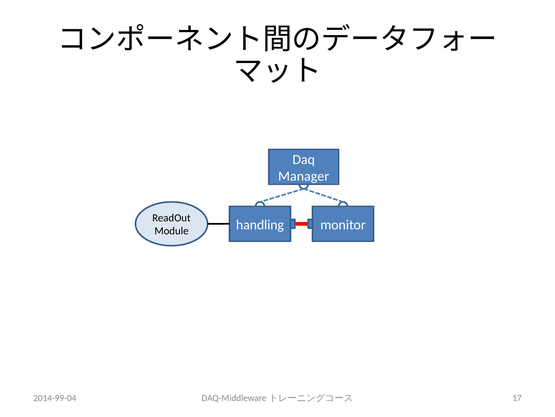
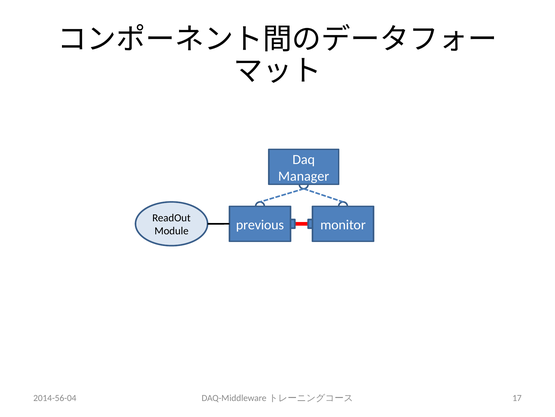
handling: handling -> previous (260, 224)
2014-99-04: 2014-99-04 -> 2014-56-04 (55, 398)
